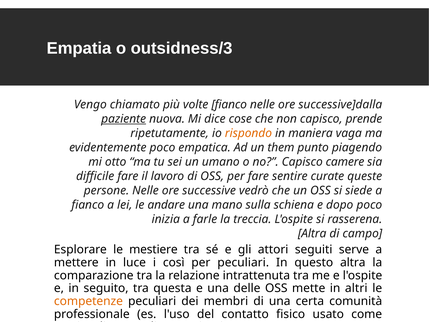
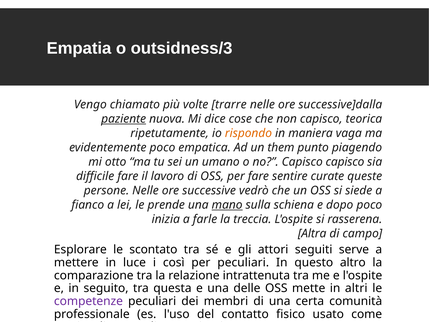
volte fianco: fianco -> trarre (229, 104)
prende: prende -> teorica (364, 119)
Capisco camere: camere -> capisco (345, 162)
andare: andare -> prende (166, 205)
mano underline: none -> present (227, 205)
mestiere: mestiere -> scontato (153, 250)
questo altra: altra -> altro (353, 262)
competenze colour: orange -> purple (88, 301)
